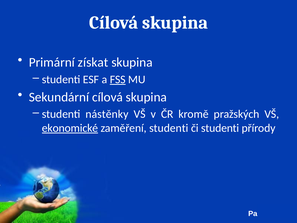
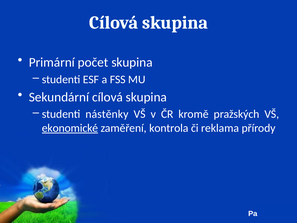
získat: získat -> počet (93, 62)
FSS underline: present -> none (118, 79)
zaměření studenti: studenti -> kontrola (169, 128)
či studenti: studenti -> reklama (220, 128)
